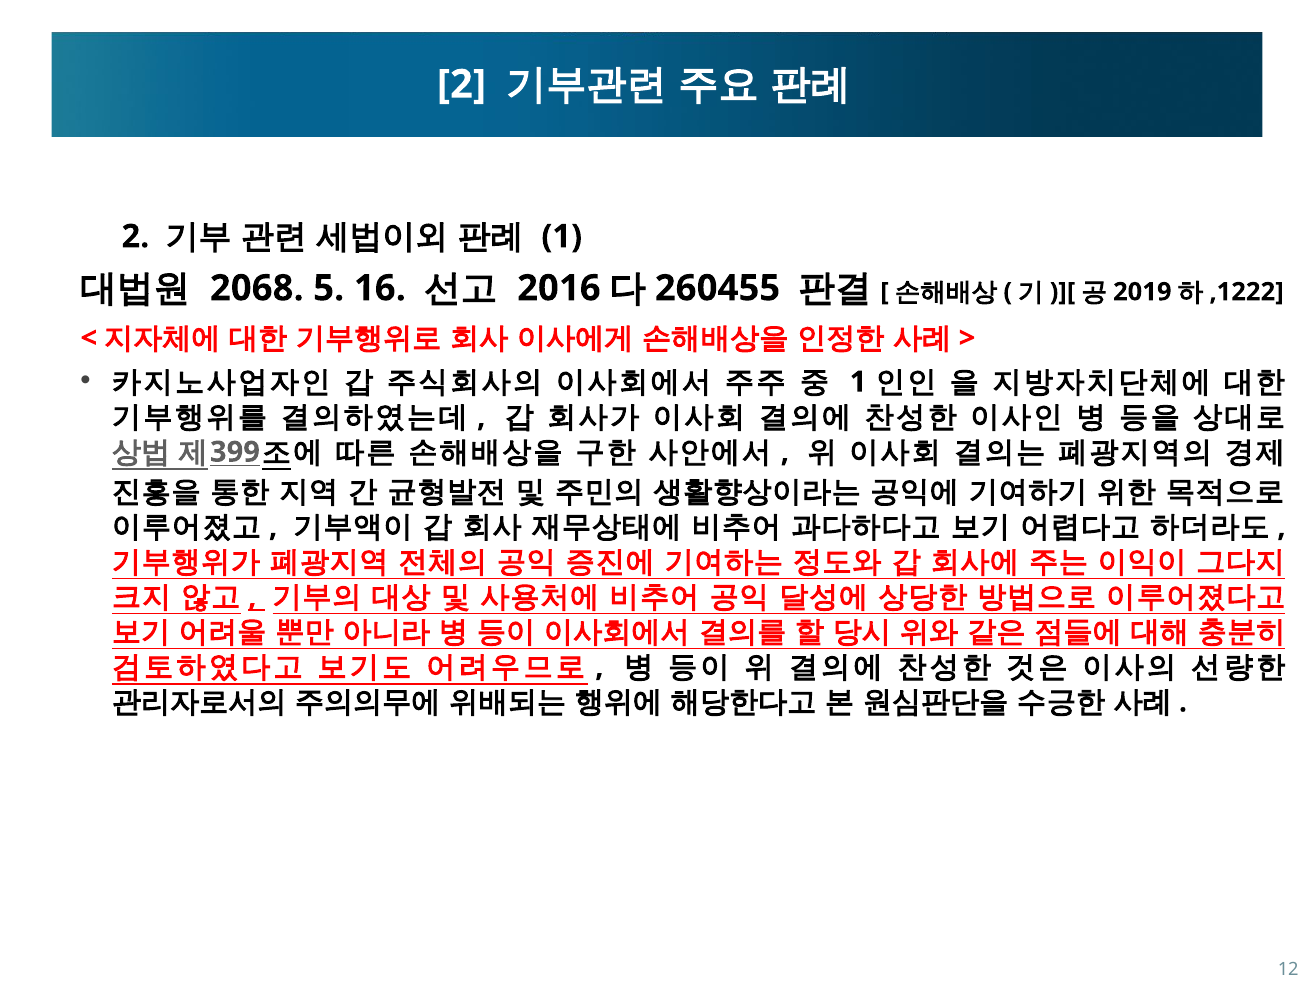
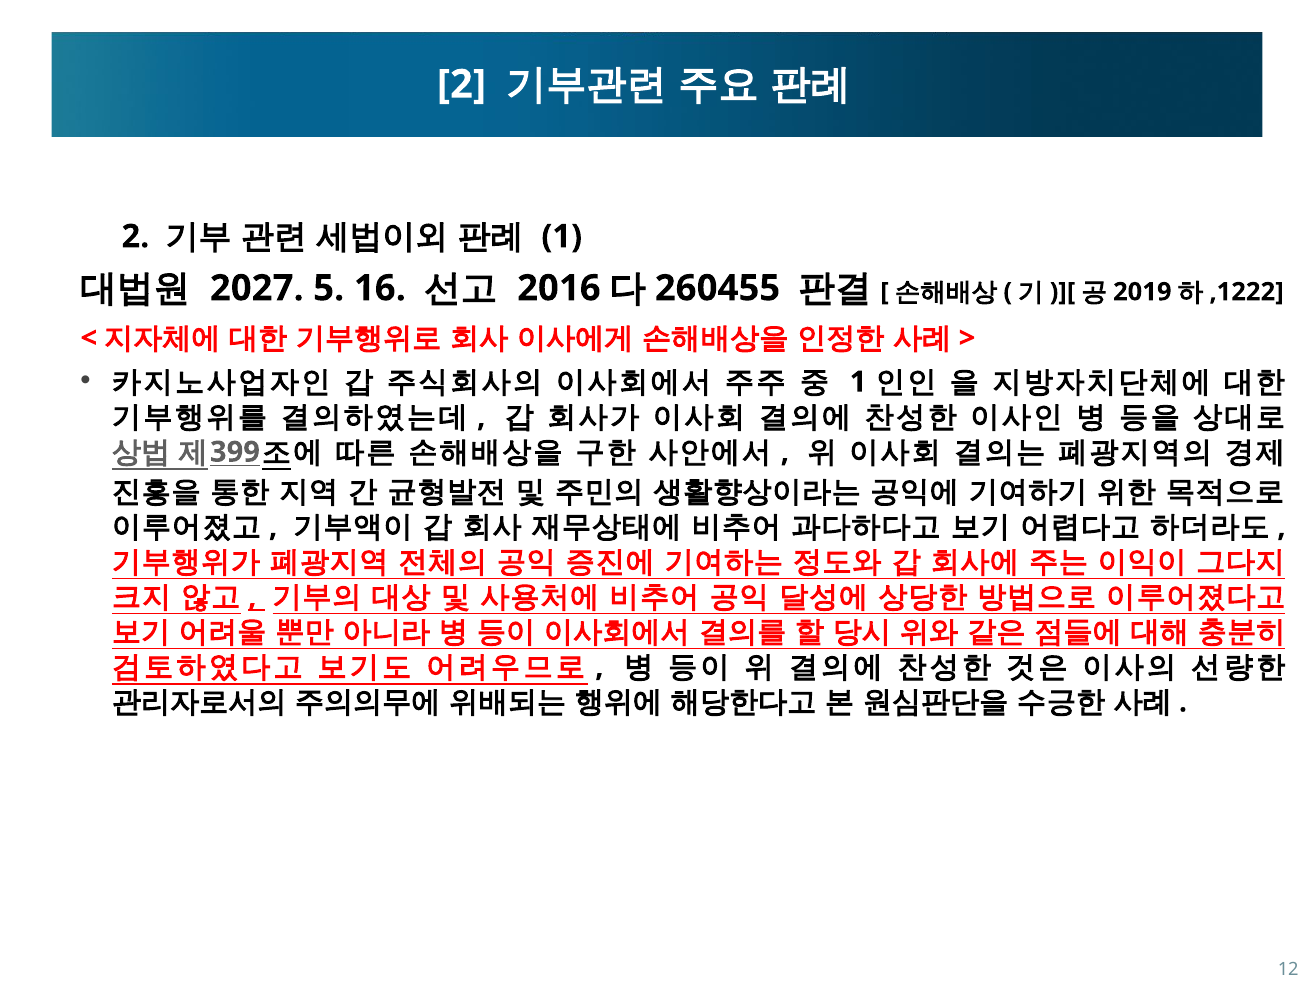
2068: 2068 -> 2027 (257, 288)
